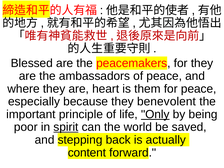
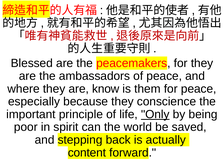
heart: heart -> know (106, 89)
benevolent: benevolent -> conscience (167, 102)
spirit underline: present -> none (66, 127)
